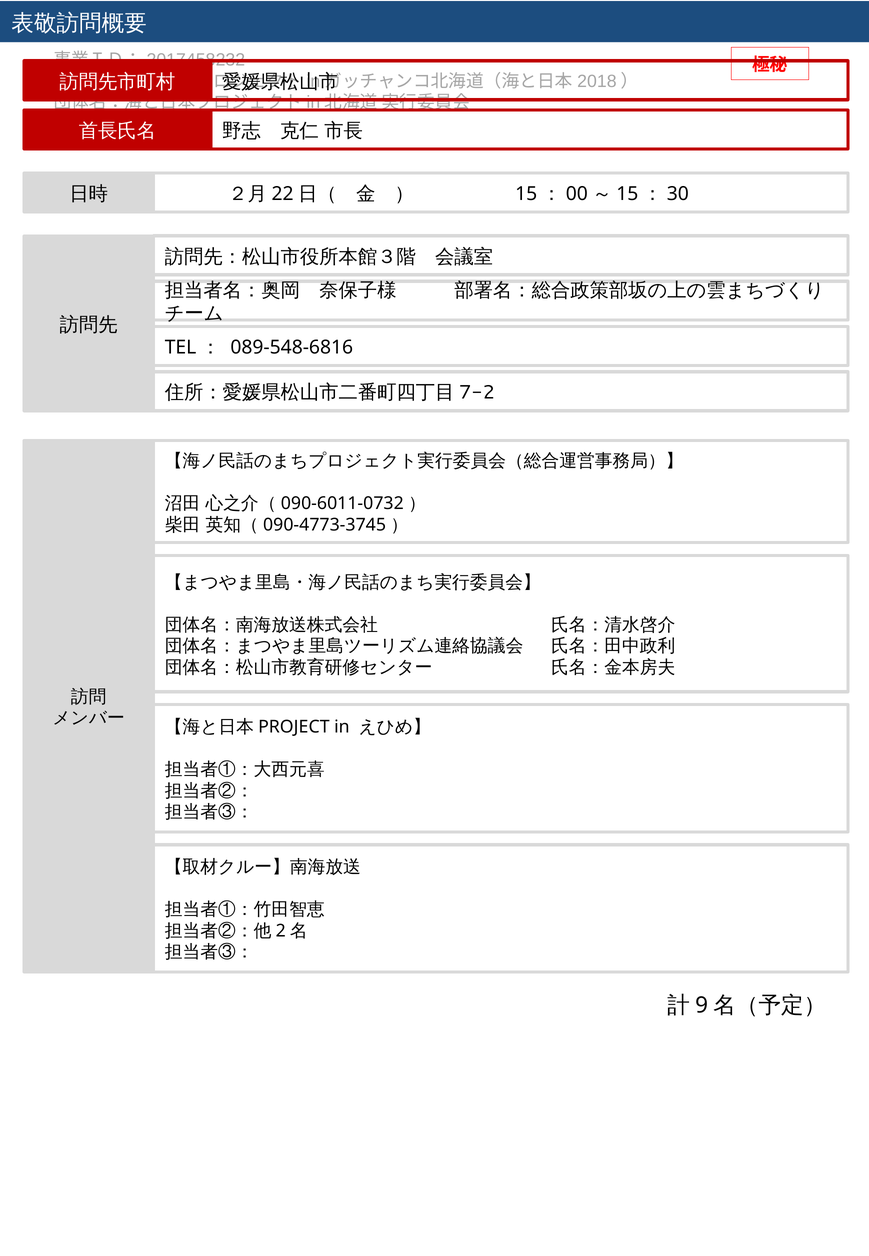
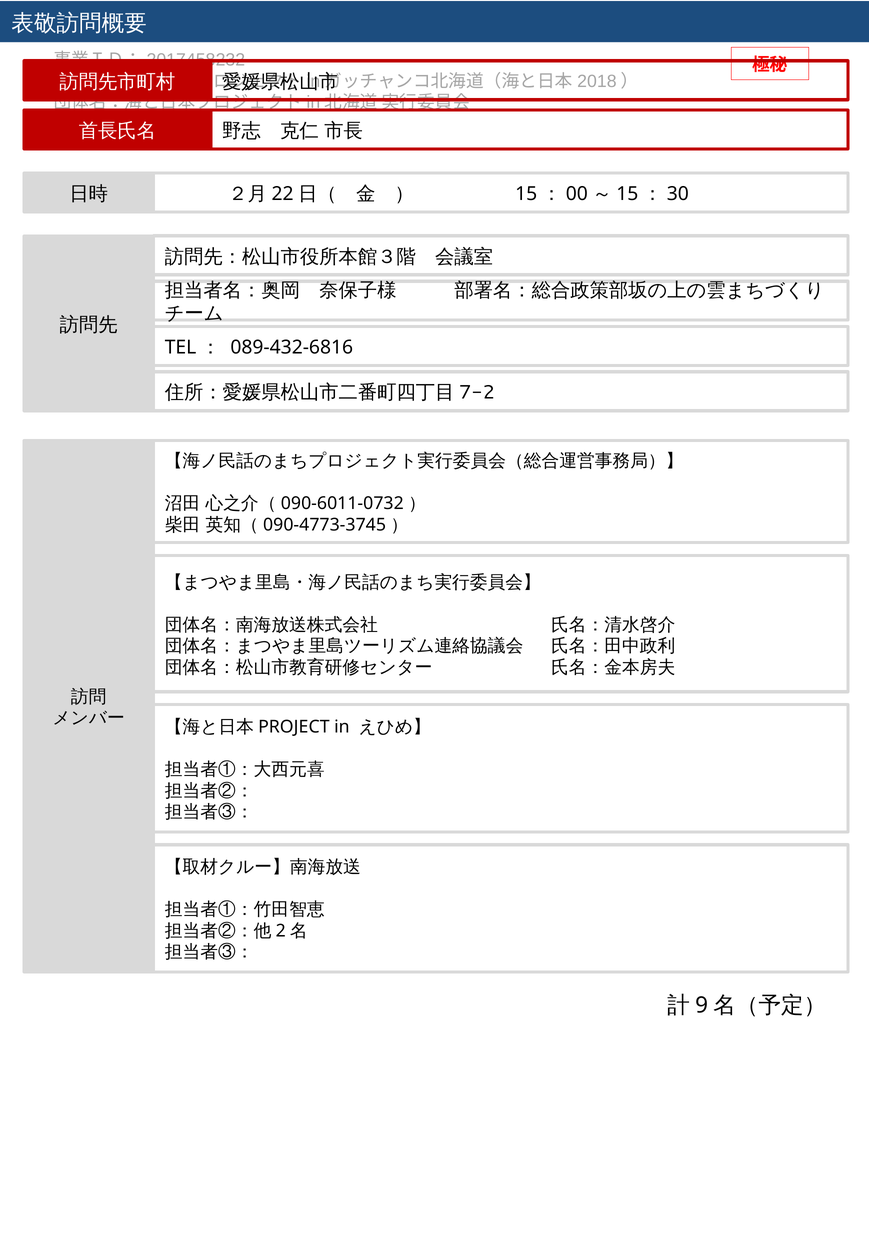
089-548-6816: 089-548-6816 -> 089-432-6816 (292, 347)
